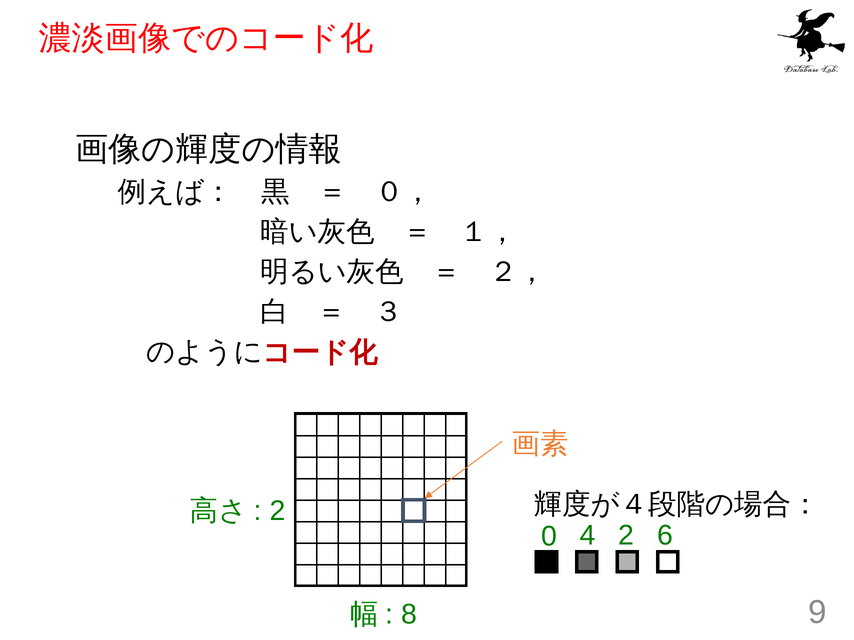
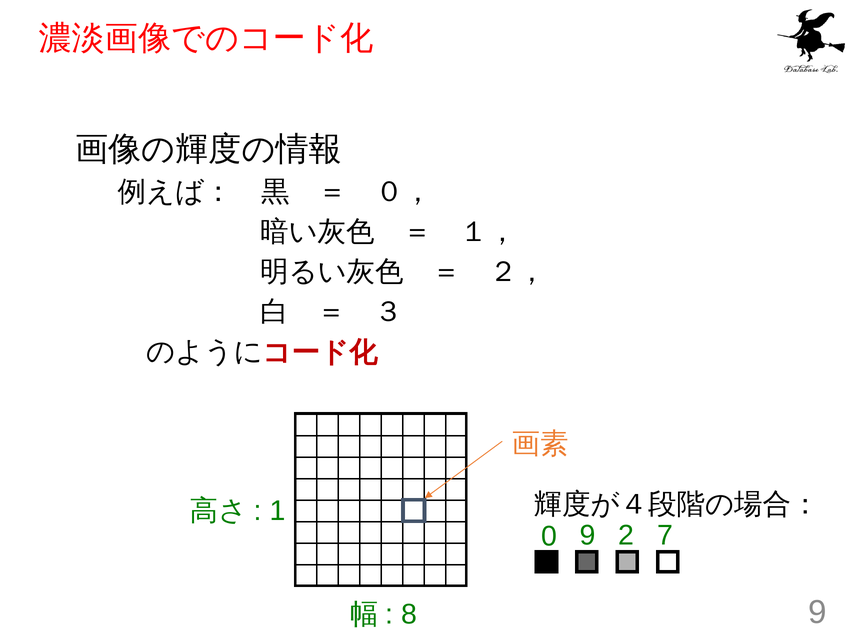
2: 2 -> 1 (278, 511)
0 4: 4 -> 9 (588, 536)
6: 6 -> 7 (665, 536)
